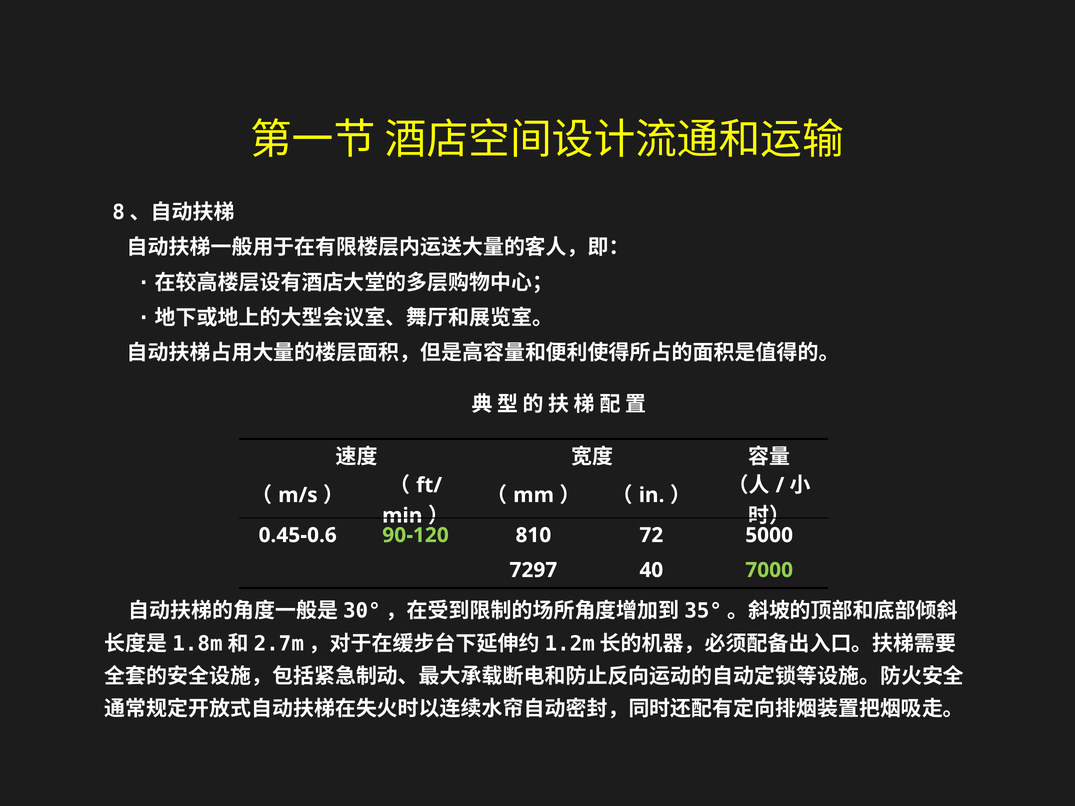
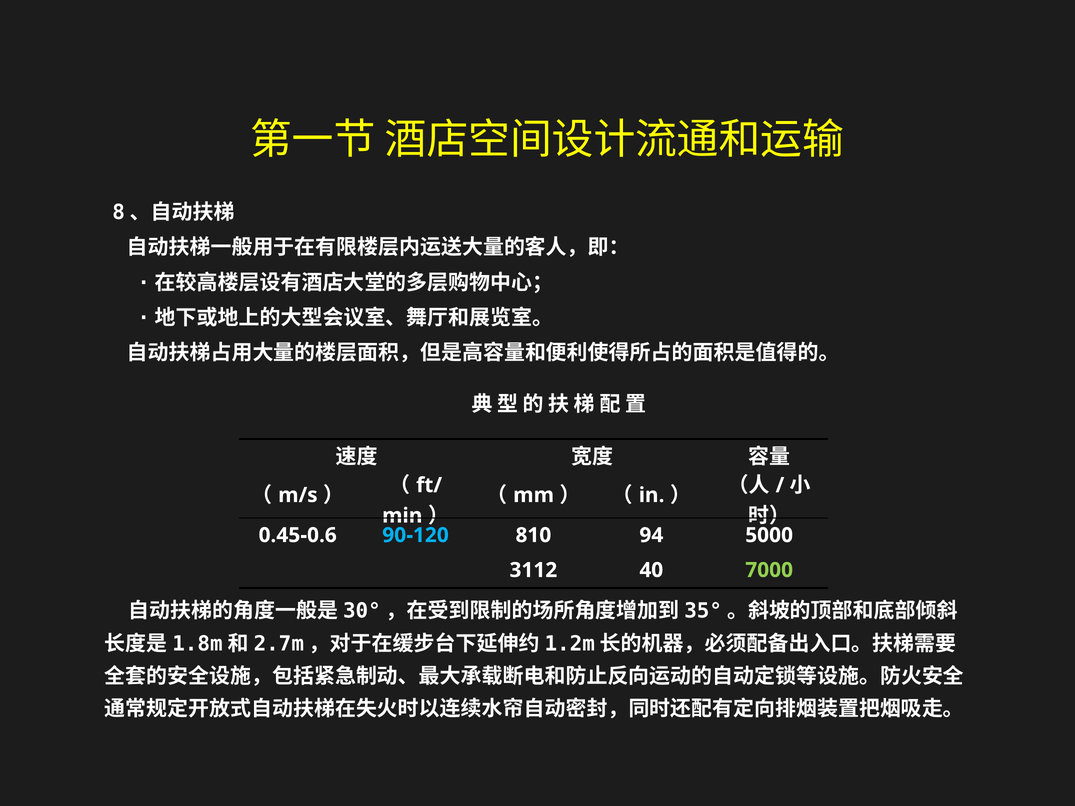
90-120 colour: light green -> light blue (416, 535)
72: 72 -> 94 (651, 535)
7297: 7297 -> 3112 (533, 570)
